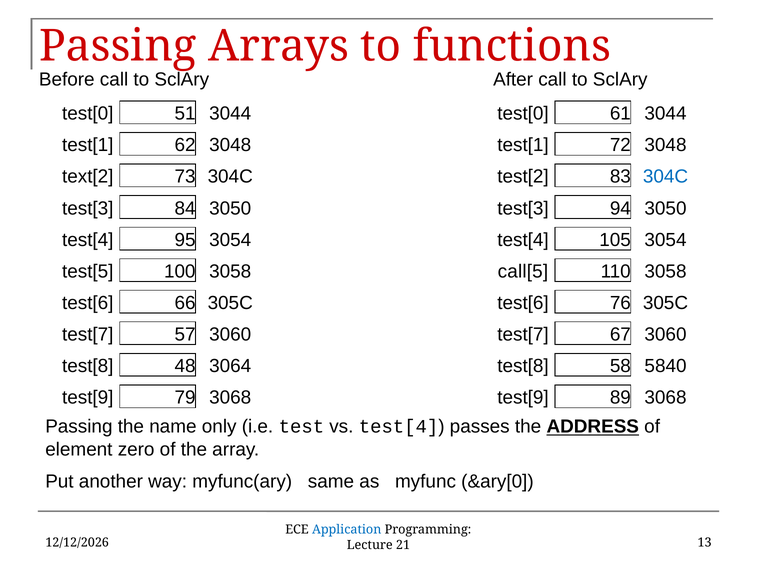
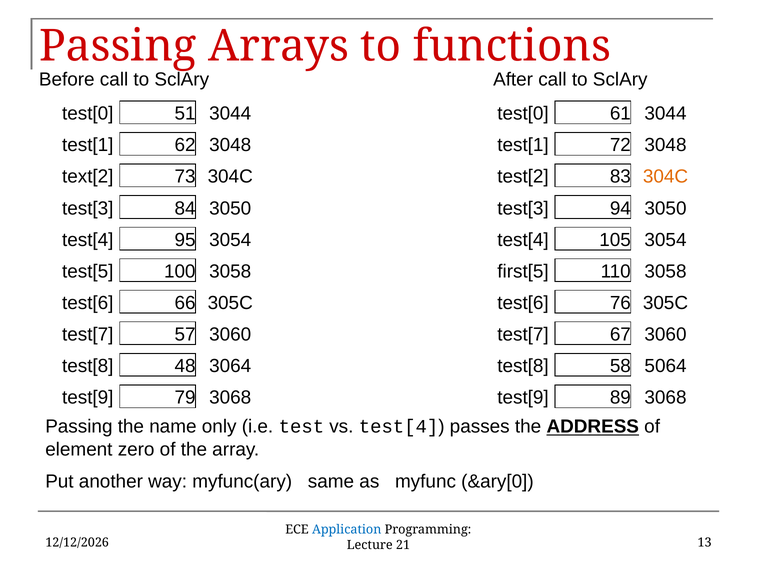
304C colour: blue -> orange (666, 177)
call[5: call[5 -> first[5 (523, 271)
5840: 5840 -> 5064 (666, 366)
